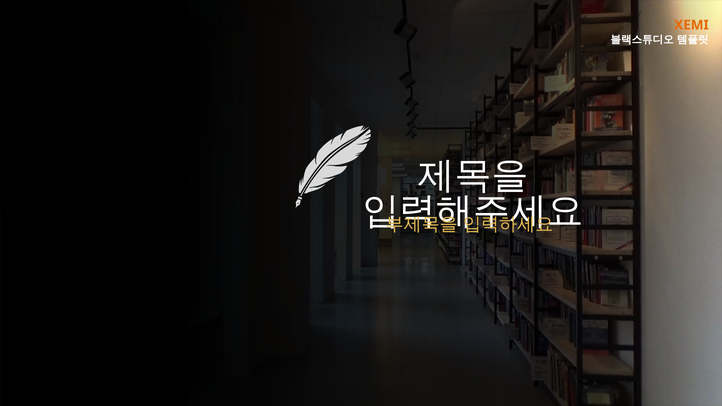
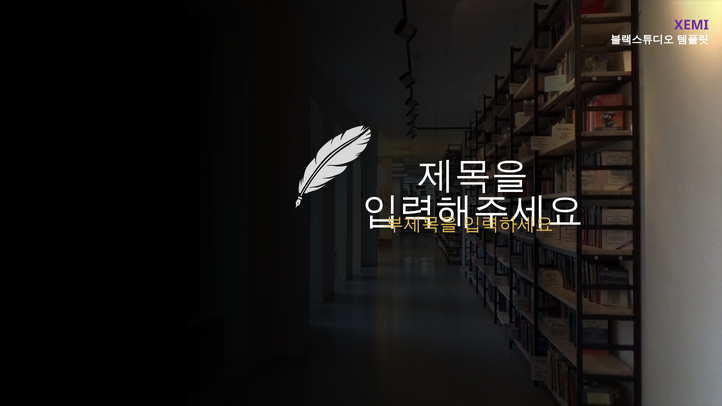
XEMI colour: orange -> purple (691, 25)
